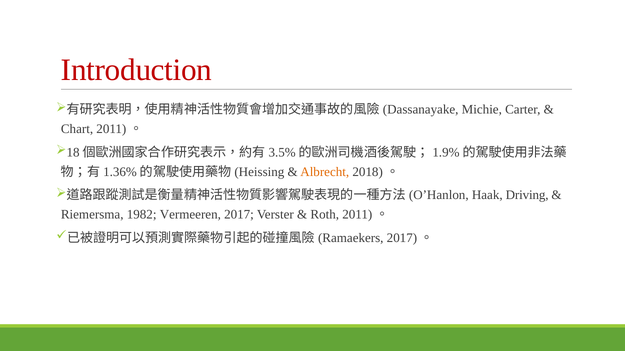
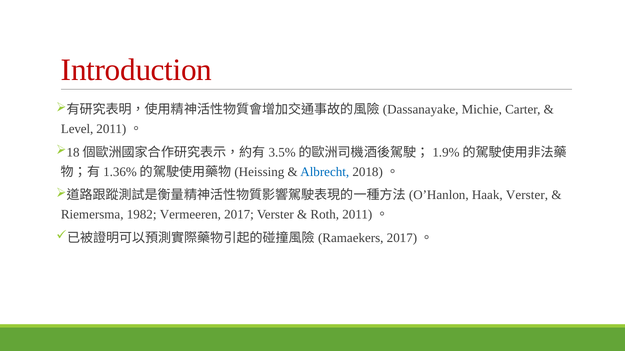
Chart: Chart -> Level (77, 129)
Albrecht colour: orange -> blue (325, 172)
Haak Driving: Driving -> Verster (527, 196)
